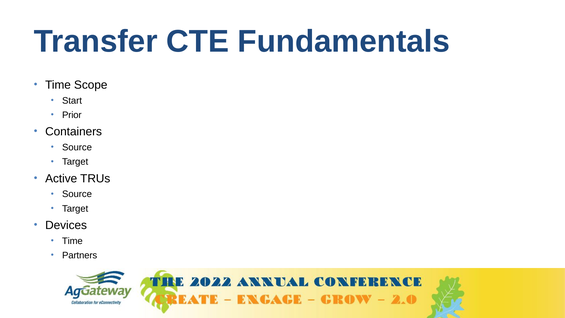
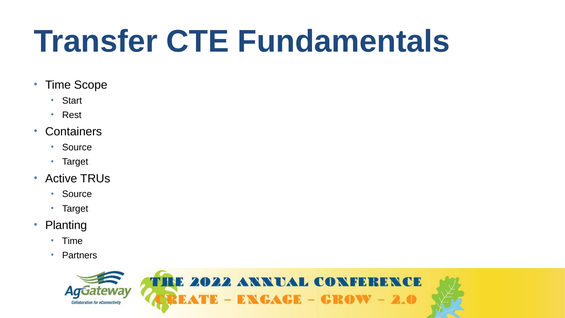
Prior: Prior -> Rest (72, 115)
Devices: Devices -> Planting (66, 225)
